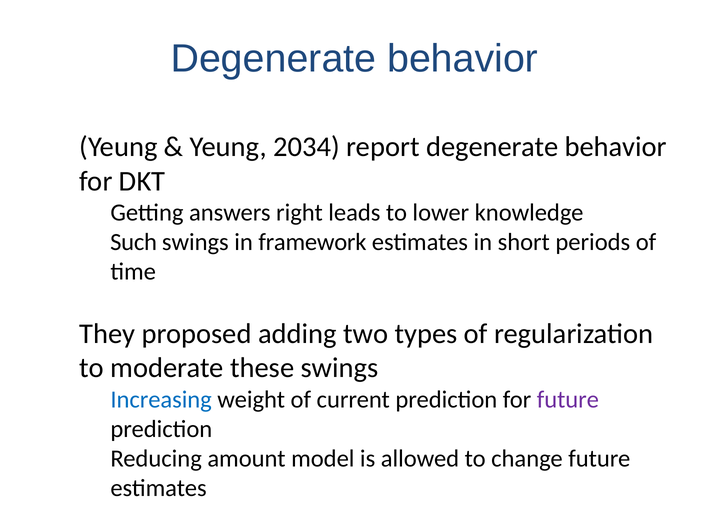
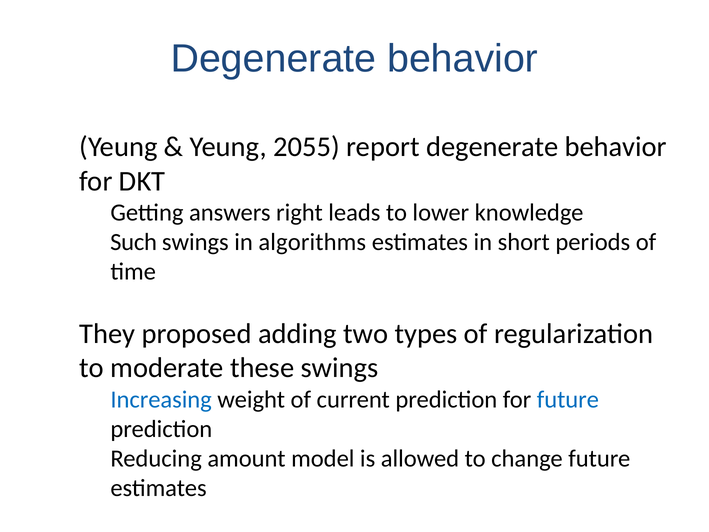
2034: 2034 -> 2055 (307, 147)
framework: framework -> algorithms (312, 242)
future colour: purple -> blue (568, 399)
